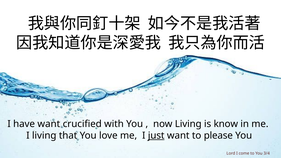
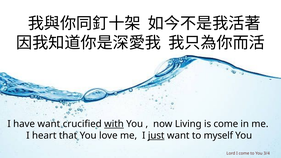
with underline: none -> present (114, 124)
is know: know -> come (226, 124)
I living: living -> heart (44, 136)
please: please -> myself (218, 136)
